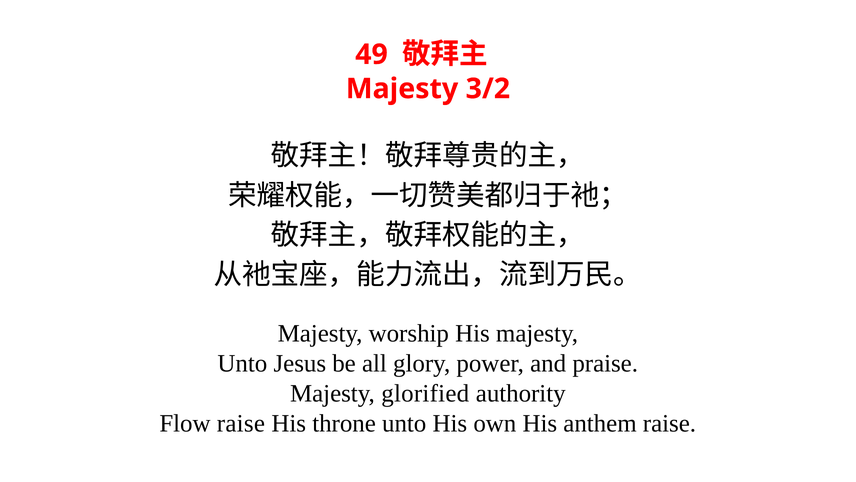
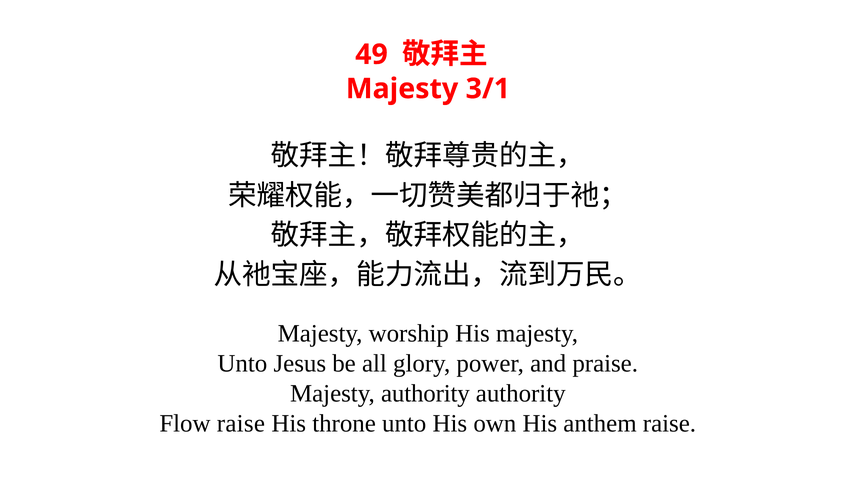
3/2: 3/2 -> 3/1 (488, 89)
Majesty glorified: glorified -> authority (425, 393)
